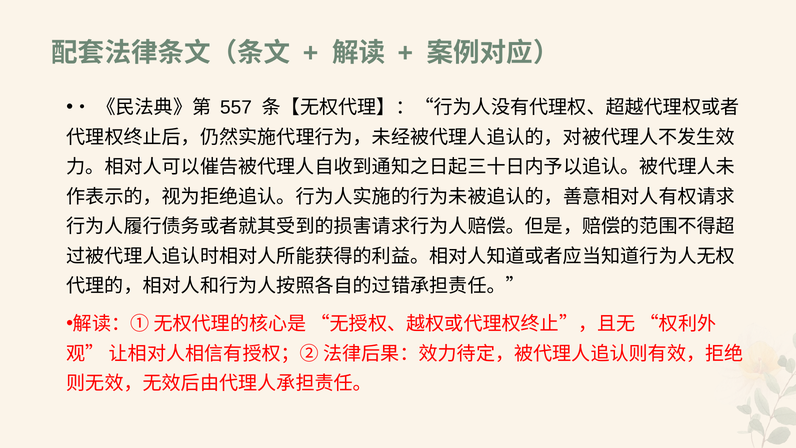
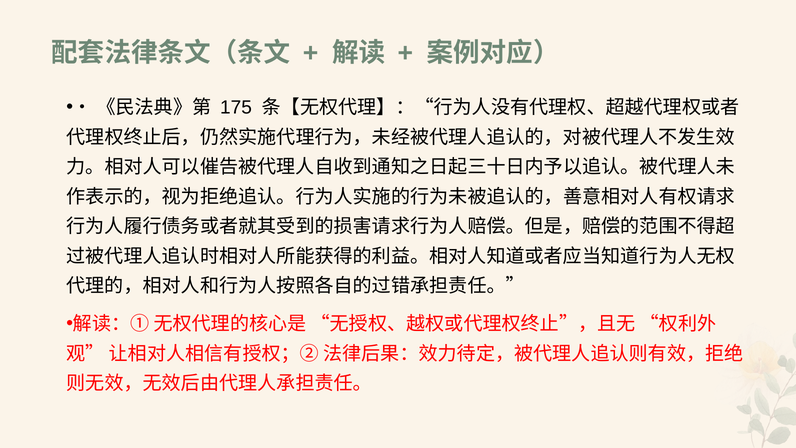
557: 557 -> 175 (236, 108)
